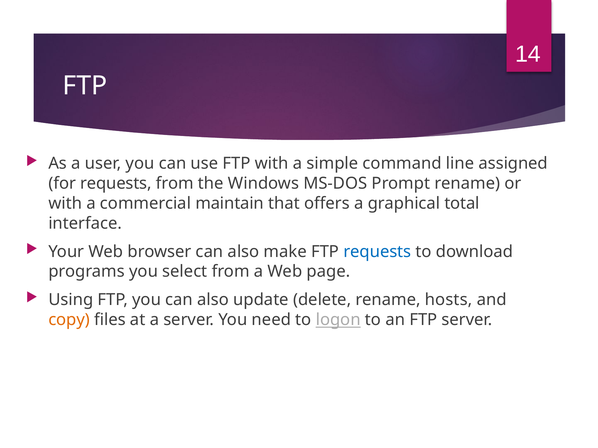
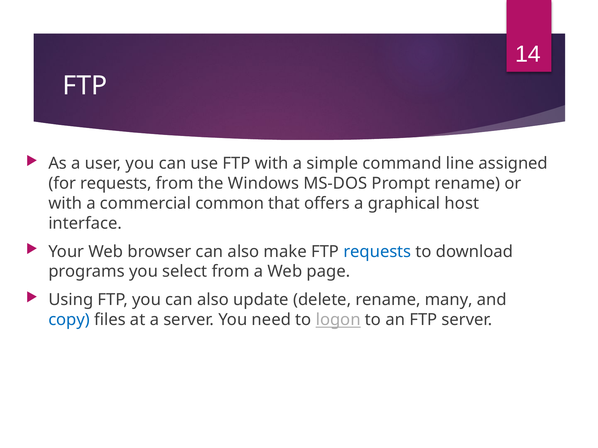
maintain: maintain -> common (230, 204)
total: total -> host (462, 204)
hosts: hosts -> many (449, 300)
copy colour: orange -> blue (69, 320)
